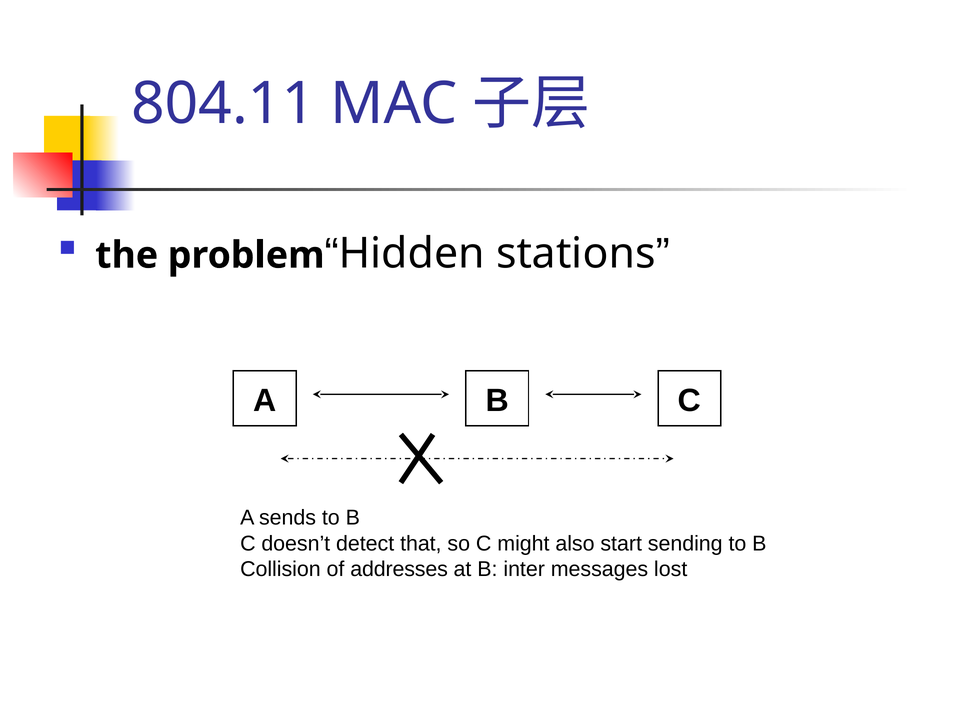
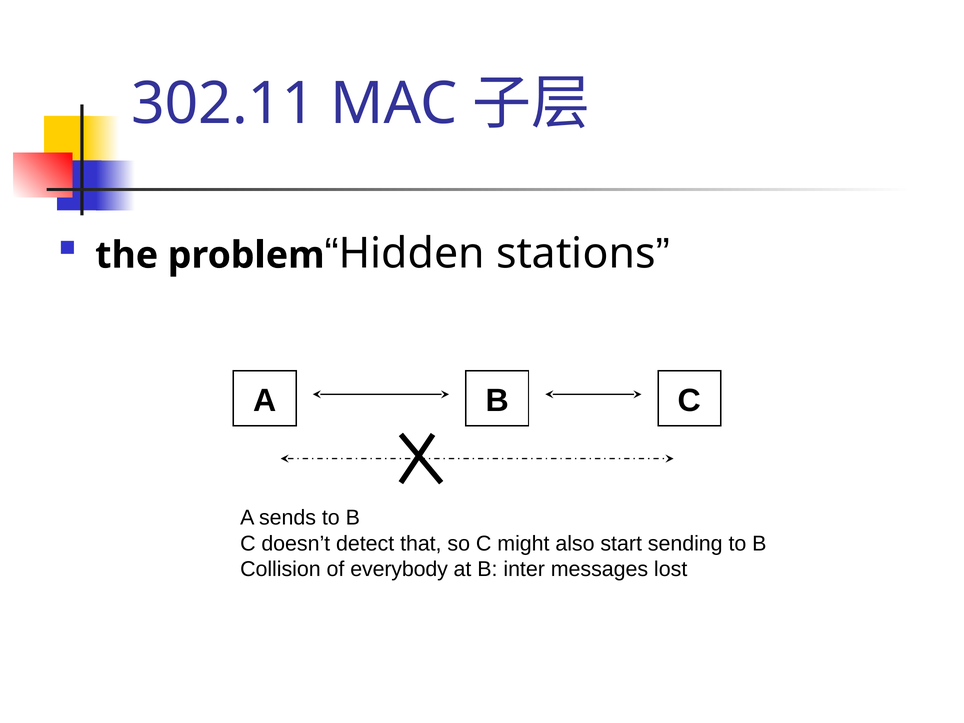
804.11: 804.11 -> 302.11 (223, 104)
addresses: addresses -> everybody (399, 569)
